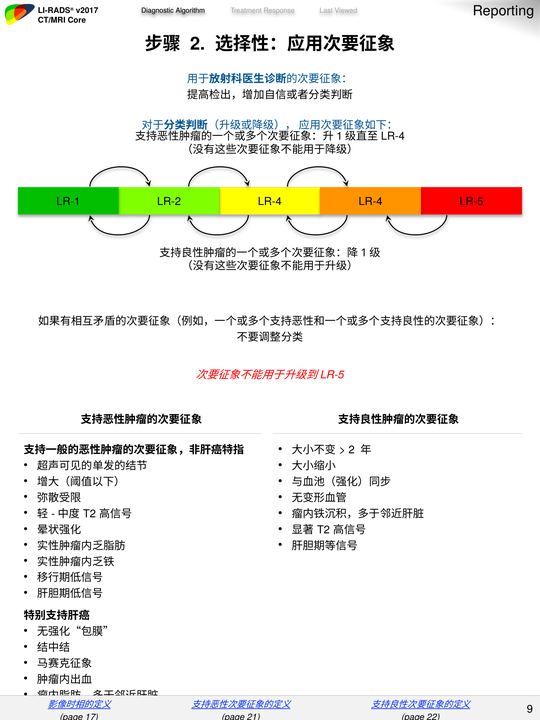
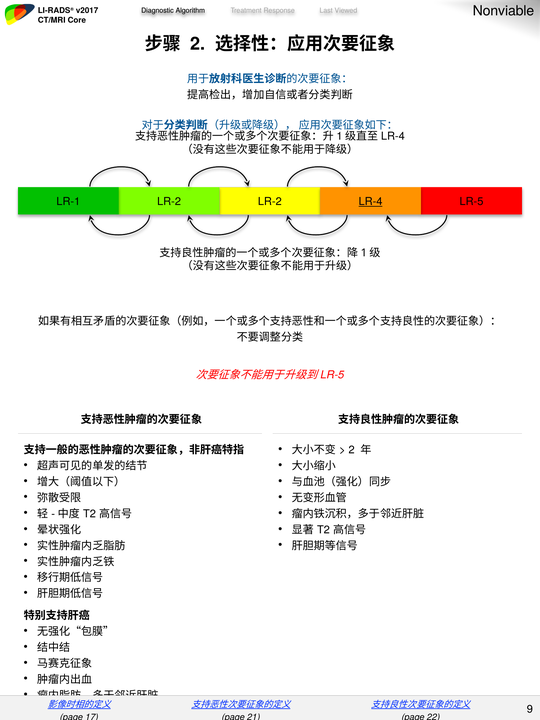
Reporting: Reporting -> Nonviable (504, 11)
LR-4: LR-4 -> LR-2 (270, 202)
LR-4 underline: none -> present (371, 202)
